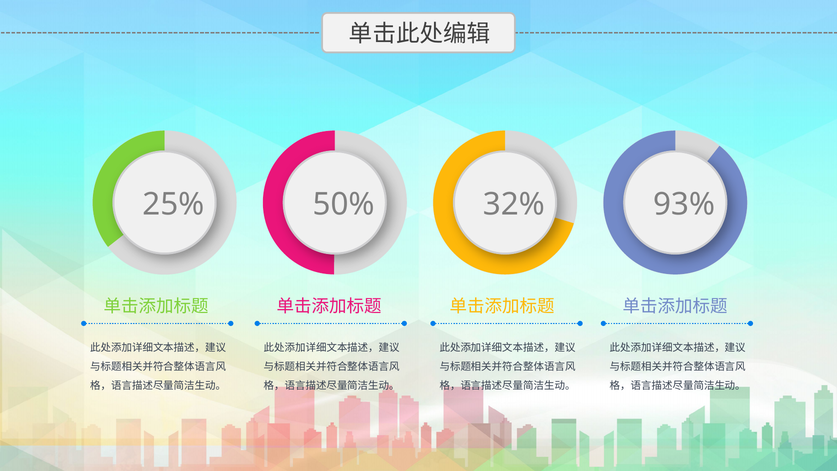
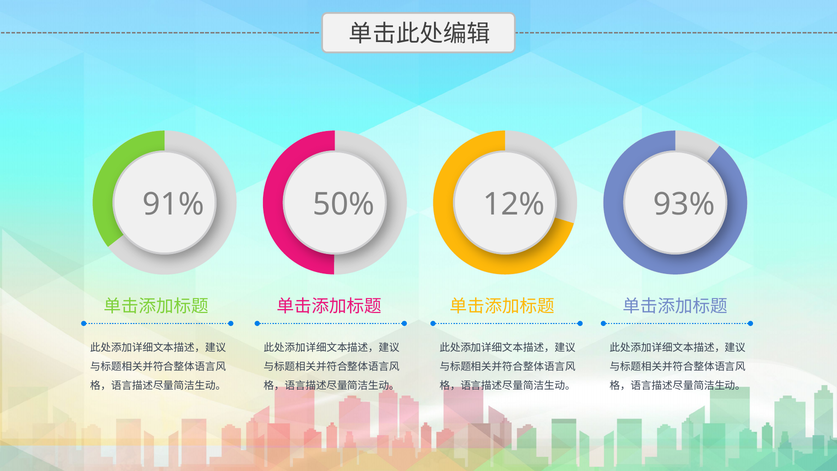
25%: 25% -> 91% (173, 204)
32%: 32% -> 12% (514, 204)
